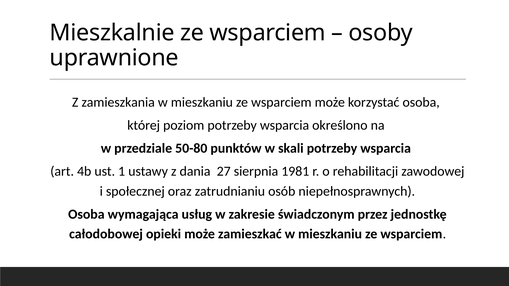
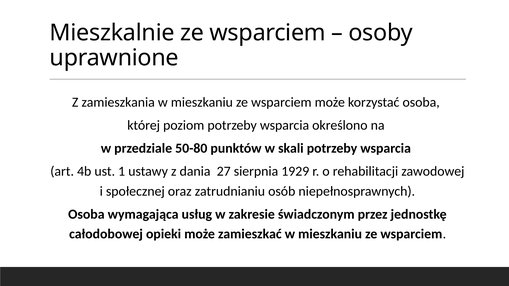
1981: 1981 -> 1929 (295, 172)
